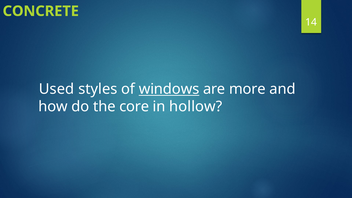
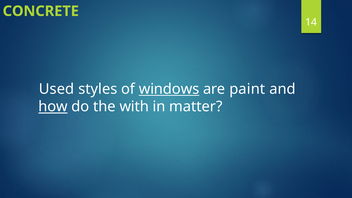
more: more -> paint (247, 89)
how underline: none -> present (53, 107)
core: core -> with (134, 107)
hollow: hollow -> matter (196, 107)
